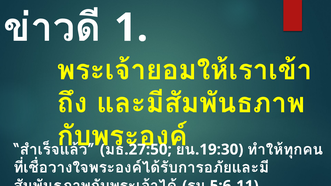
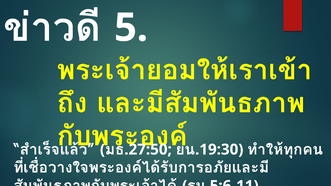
1: 1 -> 5 (131, 28)
